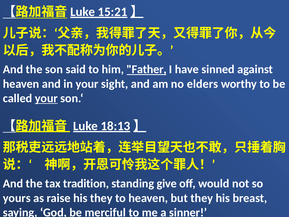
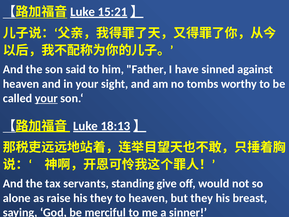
Father underline: present -> none (147, 69)
elders: elders -> tombs (202, 84)
tradition: tradition -> servants (86, 183)
yours: yours -> alone (17, 198)
